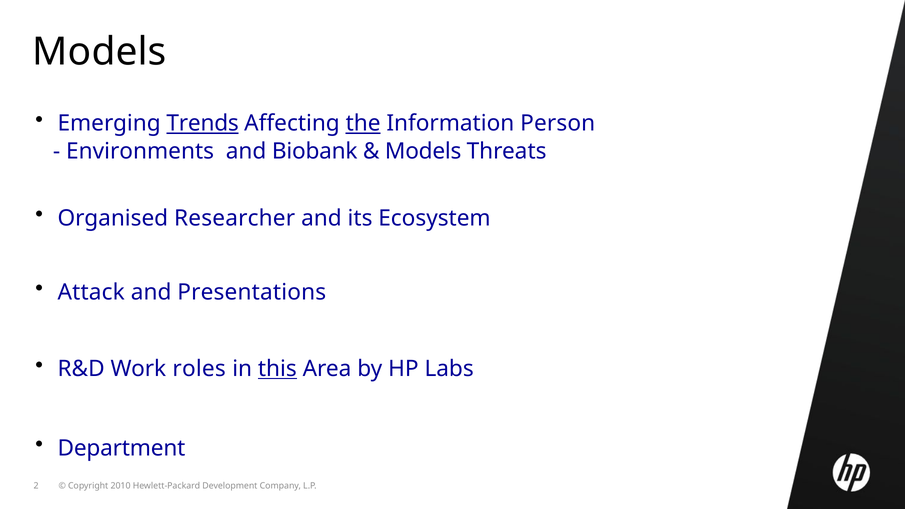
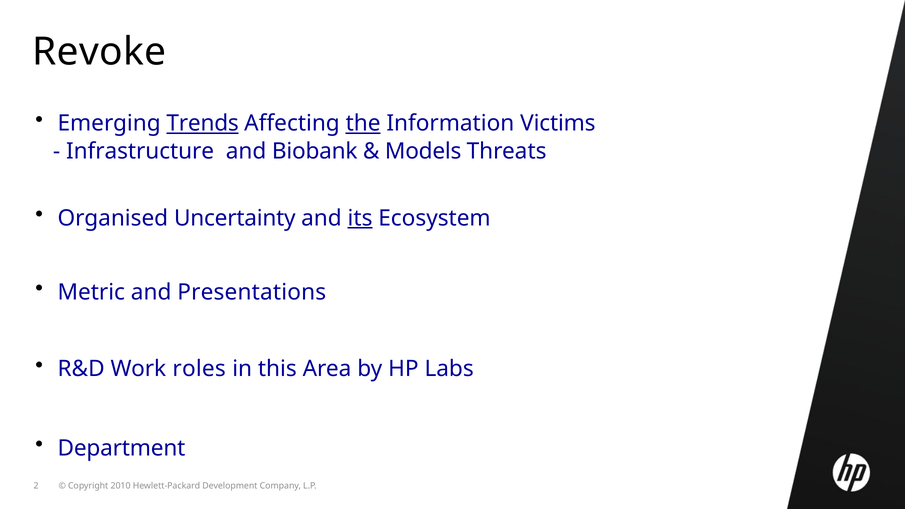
Models: Models -> Revoke (99, 52)
Person: Person -> Victims (558, 123)
Environments: Environments -> Infrastructure (140, 151)
Researcher: Researcher -> Uncertainty (235, 218)
its underline: none -> present (360, 218)
Attack: Attack -> Metric (91, 292)
this underline: present -> none (277, 369)
